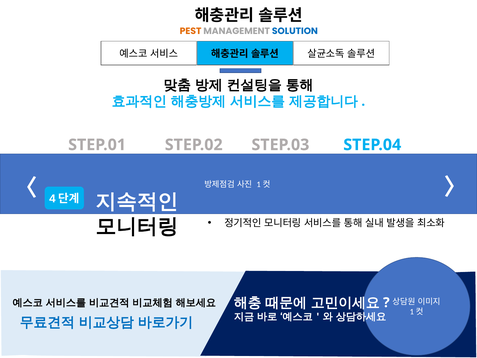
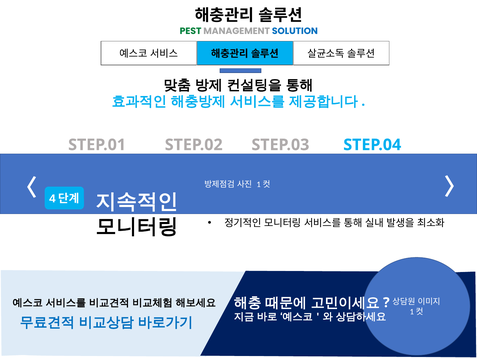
PEST colour: orange -> green (191, 31)
